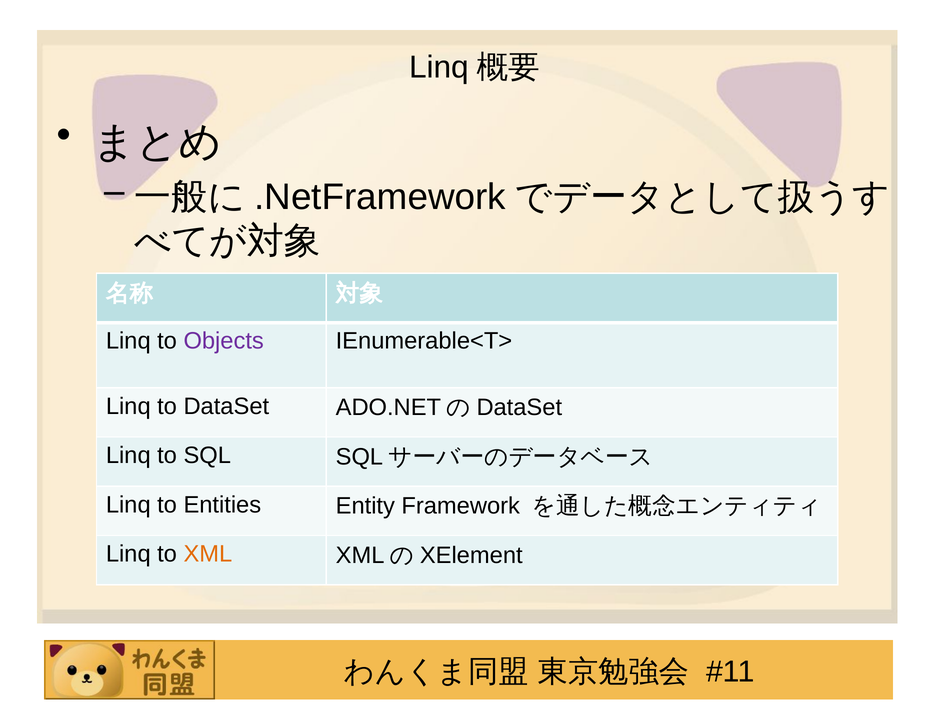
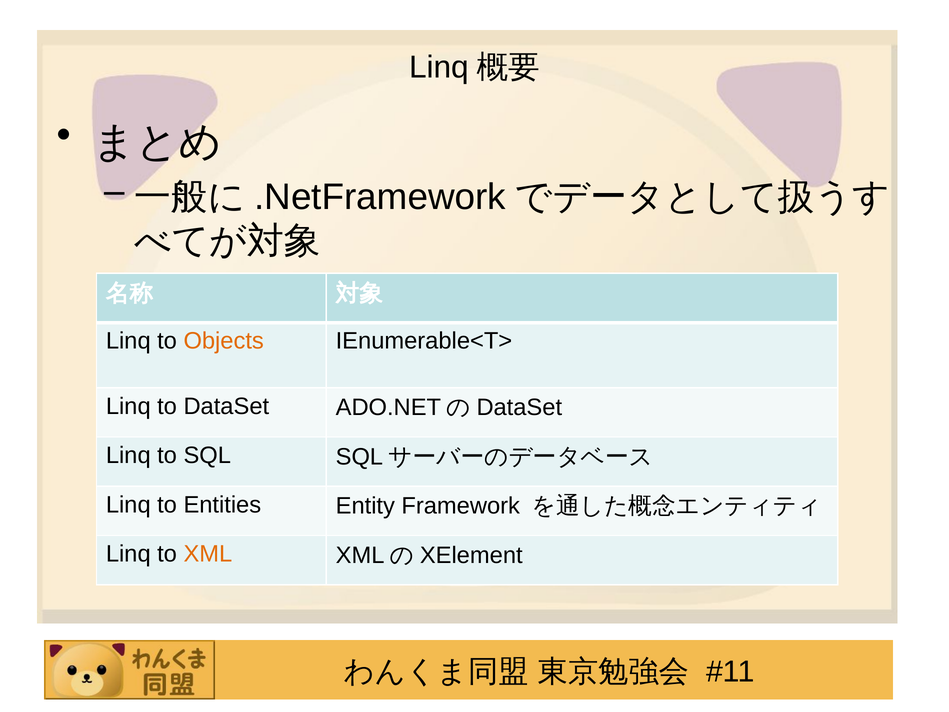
Objects colour: purple -> orange (224, 341)
